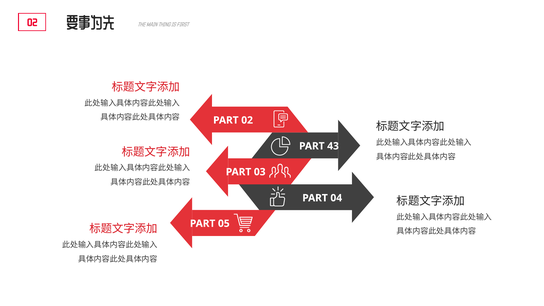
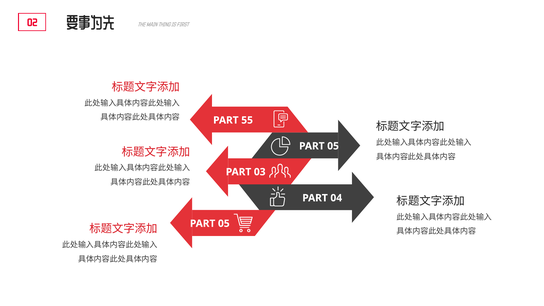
PART 02: 02 -> 55 (247, 120)
43: 43 -> 05 (333, 146)
